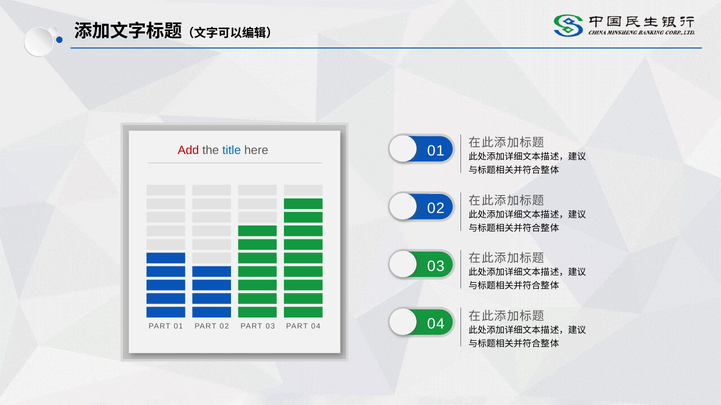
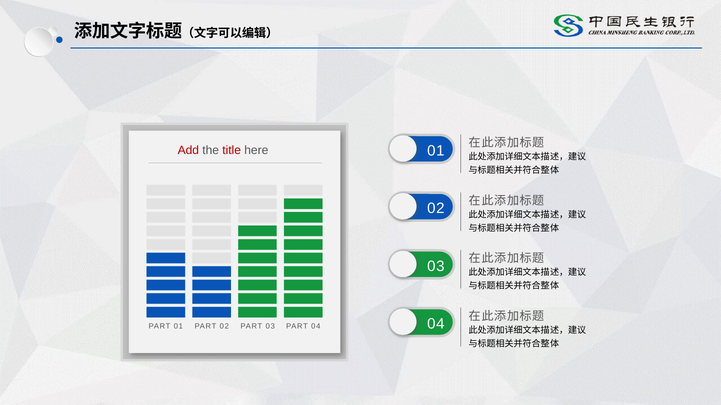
title colour: blue -> red (232, 151)
